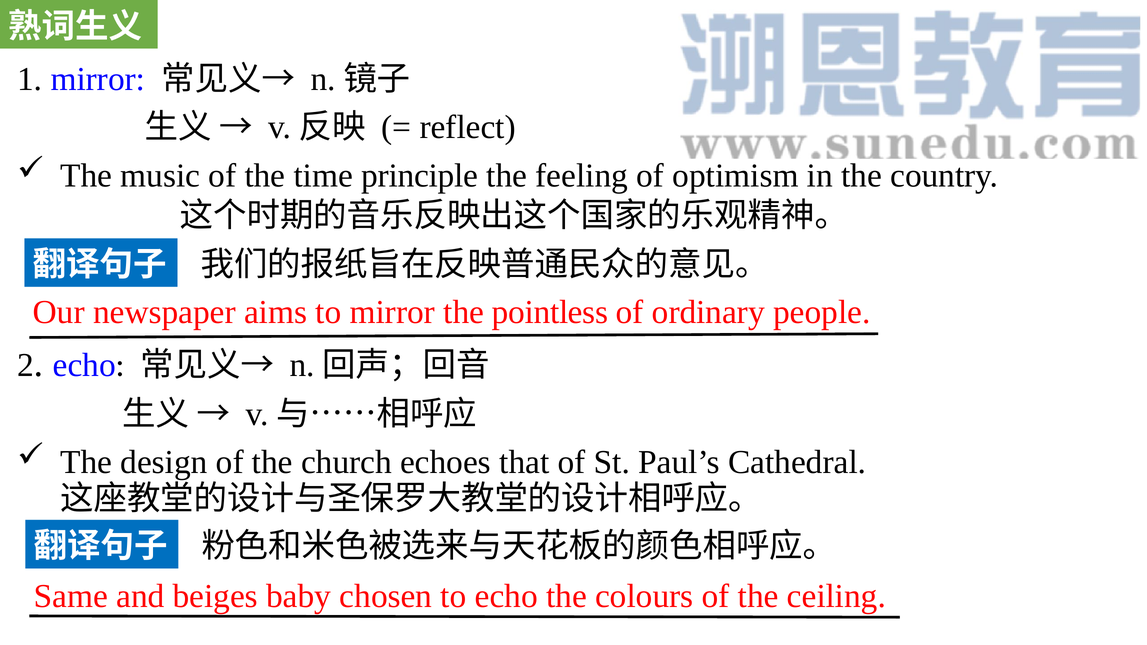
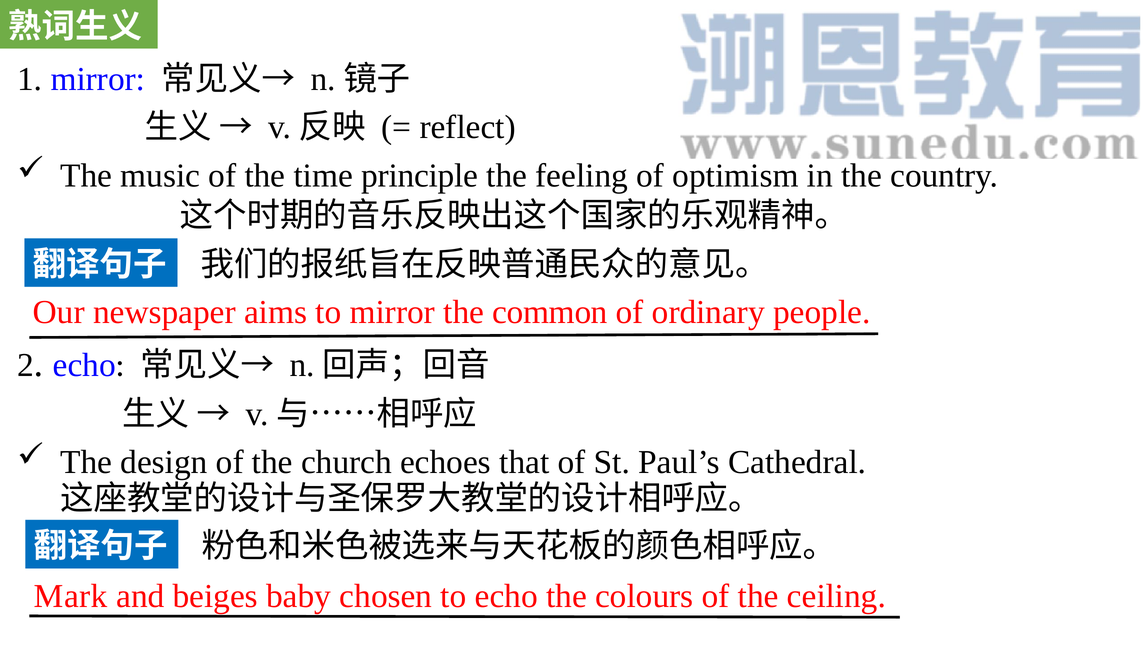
pointless: pointless -> common (550, 312)
Same: Same -> Mark (71, 597)
